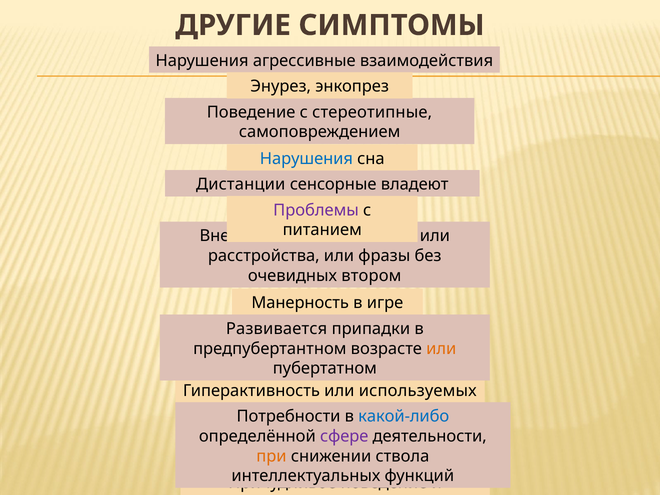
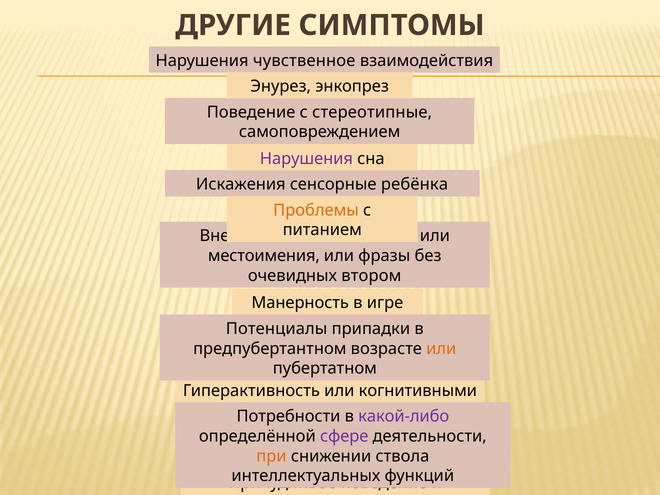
агрессивные: агрессивные -> чувственное (304, 61)
Нарушения colour: blue -> purple (306, 159)
Дистанции: Дистанции -> Искажения (241, 184)
владеют: владеют -> ребёнка (415, 184)
Проблемы colour: purple -> orange (316, 210)
расстройства: расстройства -> местоимения (264, 256)
Развивается: Развивается -> Потенциалы (277, 329)
используемых: используемых -> когнитивными (418, 391)
какой-либо colour: blue -> purple (404, 416)
